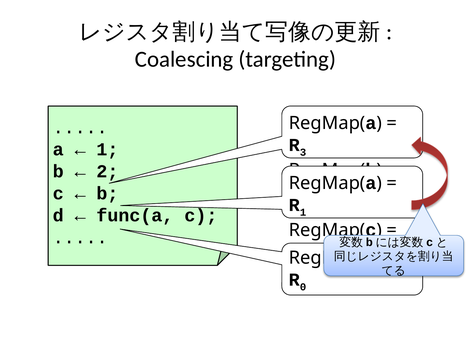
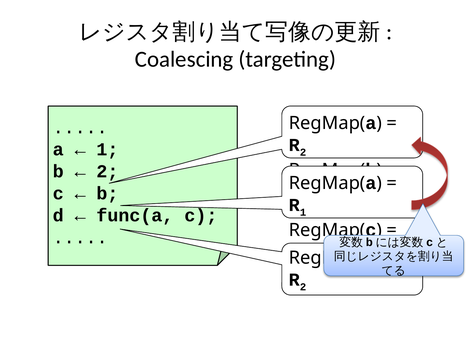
3: 3 -> 2 (303, 152)
0: 0 -> 2 (303, 287)
